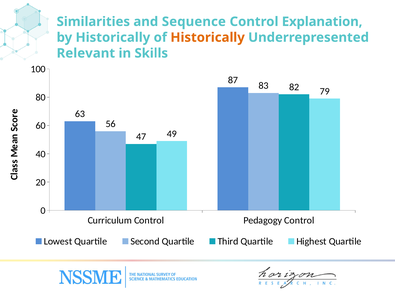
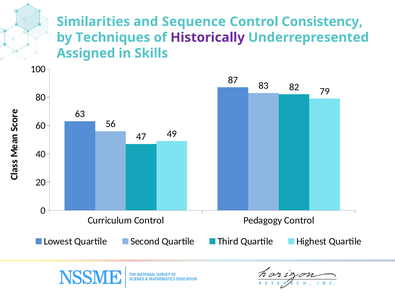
Explanation: Explanation -> Consistency (322, 22)
by Historically: Historically -> Techniques (113, 37)
Historically colour: orange -> purple (208, 37)
Relevant: Relevant -> Assigned (86, 53)
